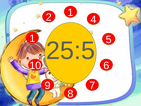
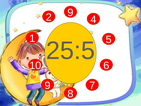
2 1: 1 -> 9 (70, 12)
